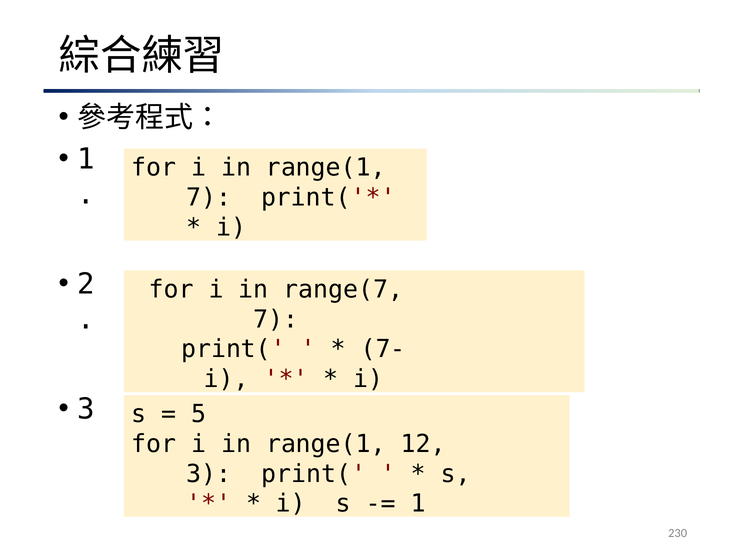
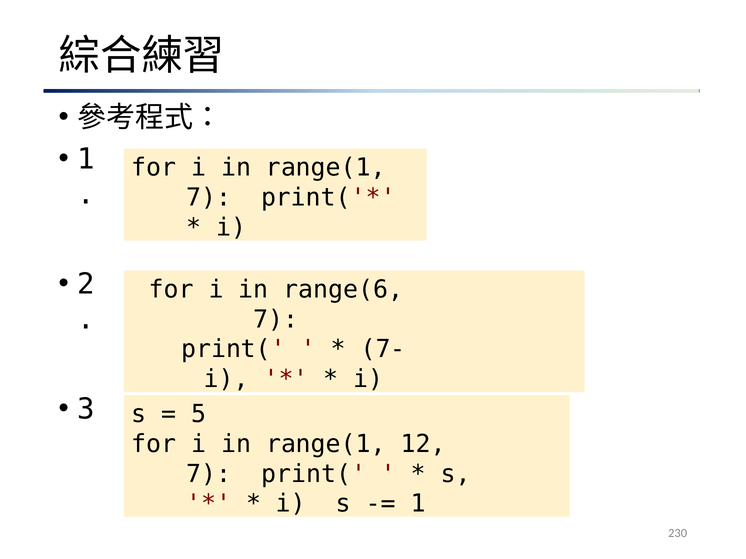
range(7: range(7 -> range(6 (343, 290)
3: 3 -> 7 (209, 474)
